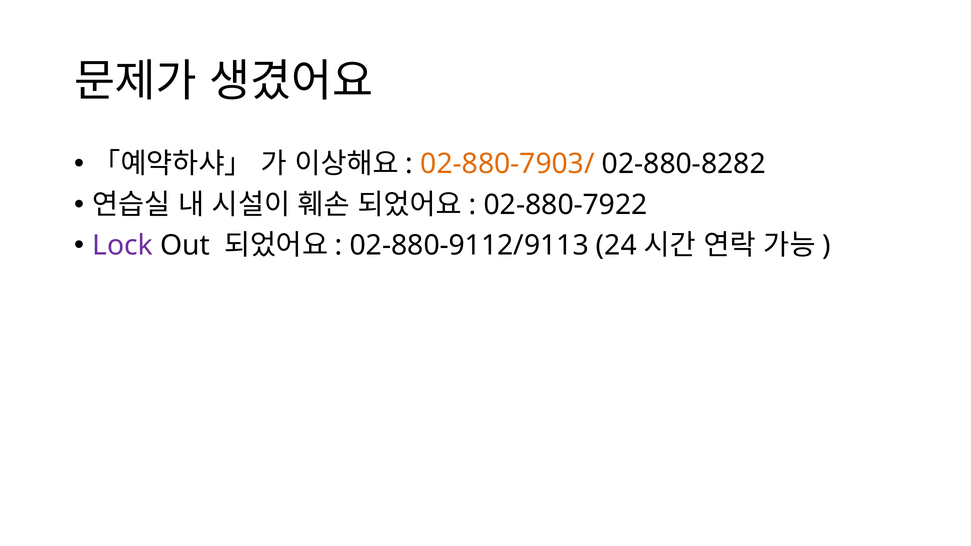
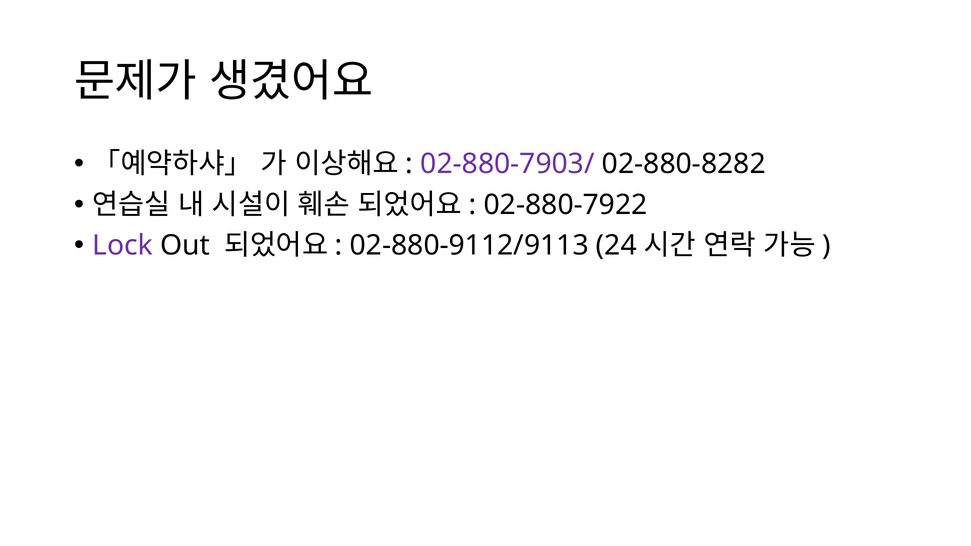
02-880-7903/ colour: orange -> purple (508, 164)
